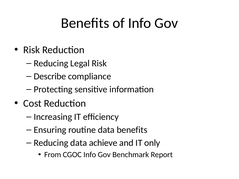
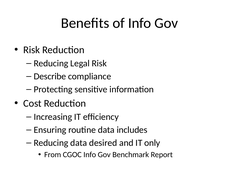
data benefits: benefits -> includes (132, 130)
achieve: achieve -> desired (103, 143)
